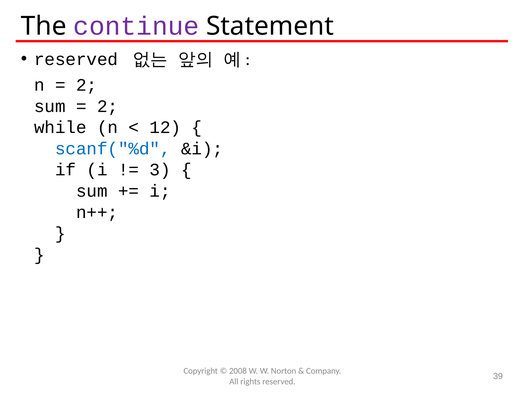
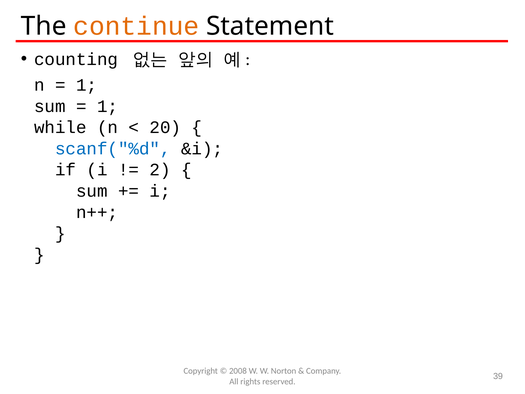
continue colour: purple -> orange (136, 26)
reserved: reserved -> counting (76, 59)
2: 2 -> 1 (87, 85)
2: 2 -> 1 (108, 106)
12: 12 -> 20 (165, 127)
3: 3 -> 2 (160, 170)
